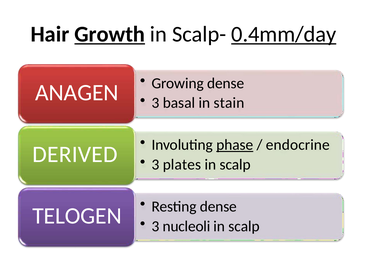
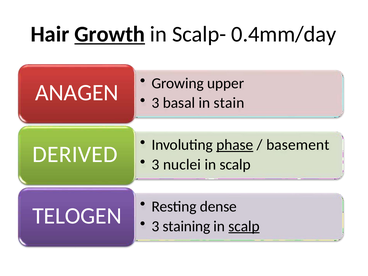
0.4mm/day underline: present -> none (284, 34)
Growing dense: dense -> upper (226, 83)
endocrine: endocrine -> basement (298, 145)
plates: plates -> nuclei (182, 165)
nucleoli: nucleoli -> staining (186, 226)
scalp underline: none -> present (244, 226)
